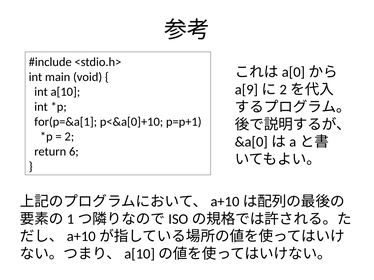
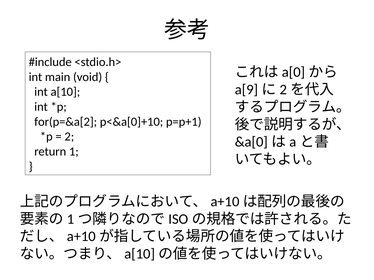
for(p=&a[1: for(p=&a[1 -> for(p=&a[2 (66, 122)
6: 6 -> 1 (74, 152)
